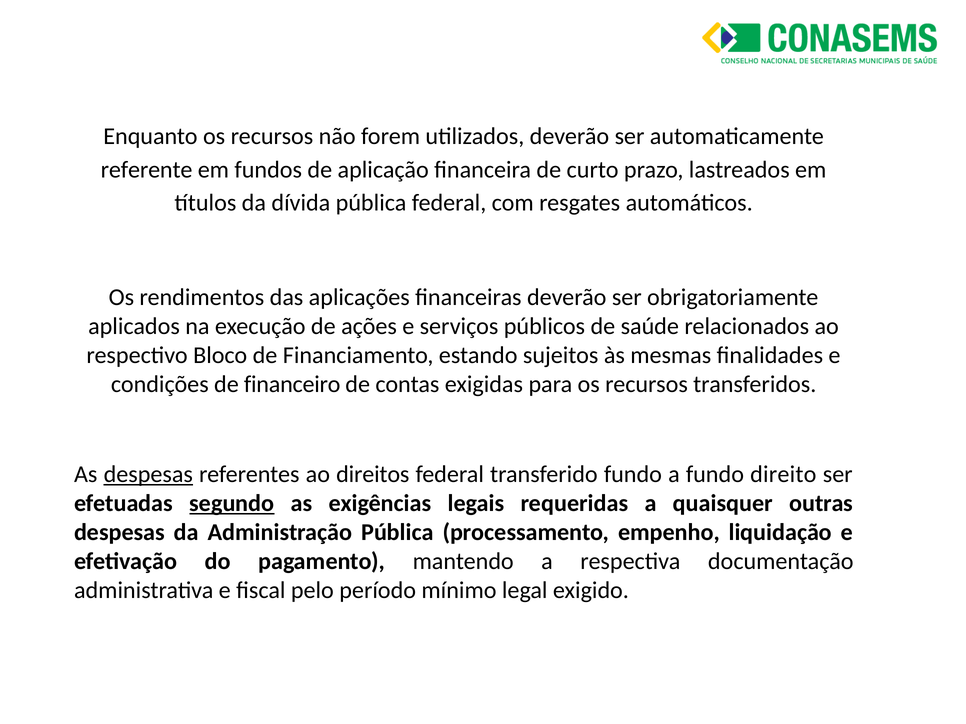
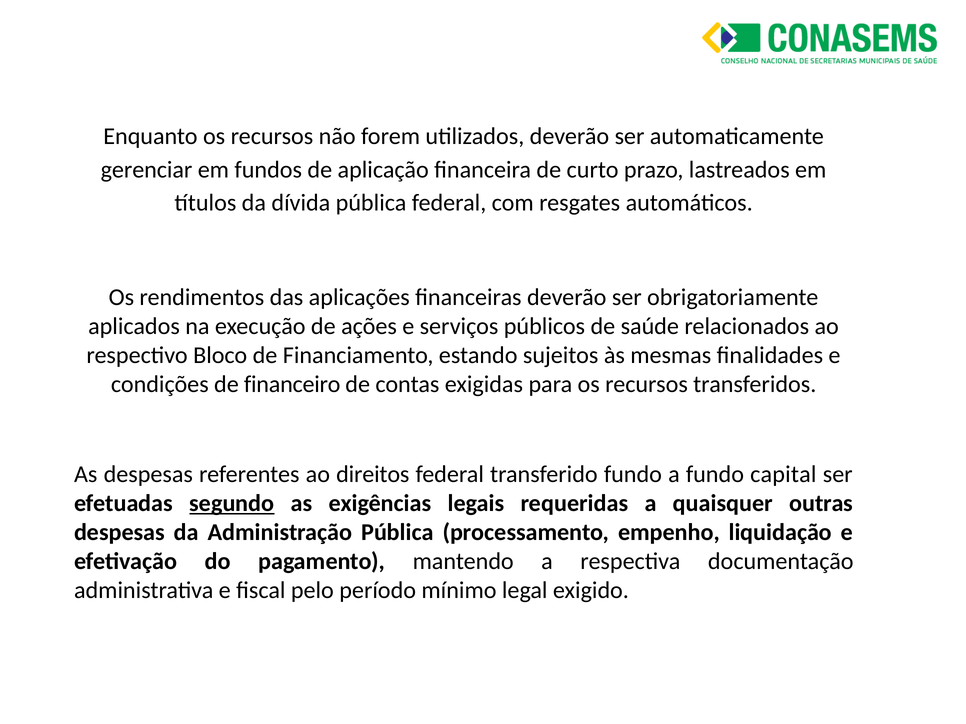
referente: referente -> gerenciar (147, 170)
despesas underline: present -> none (148, 475)
direito: direito -> capital (783, 475)
